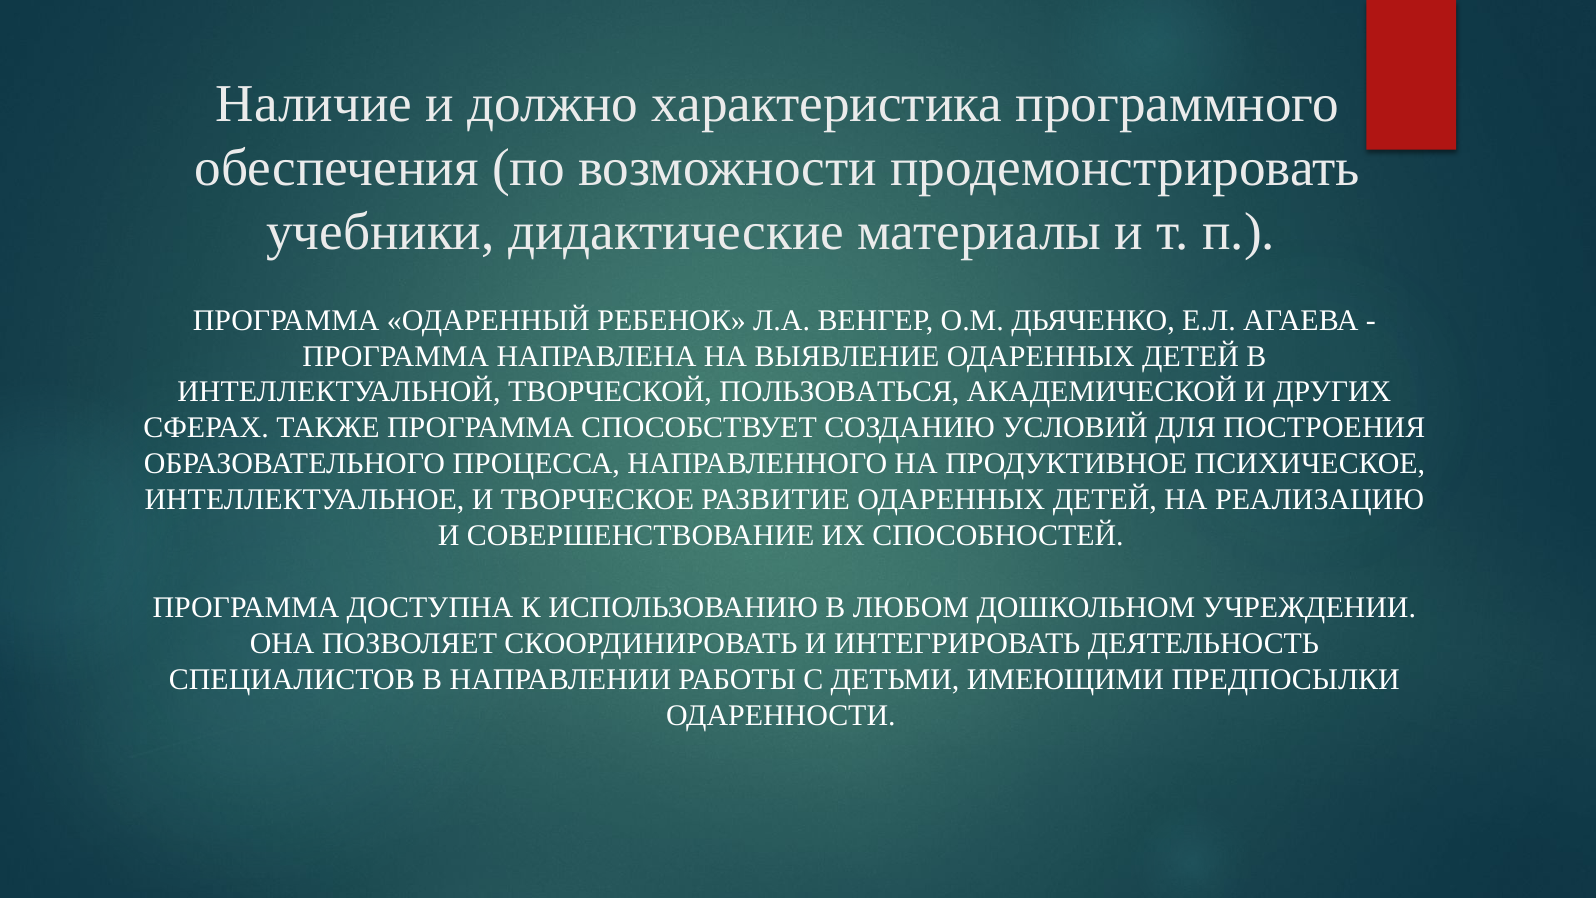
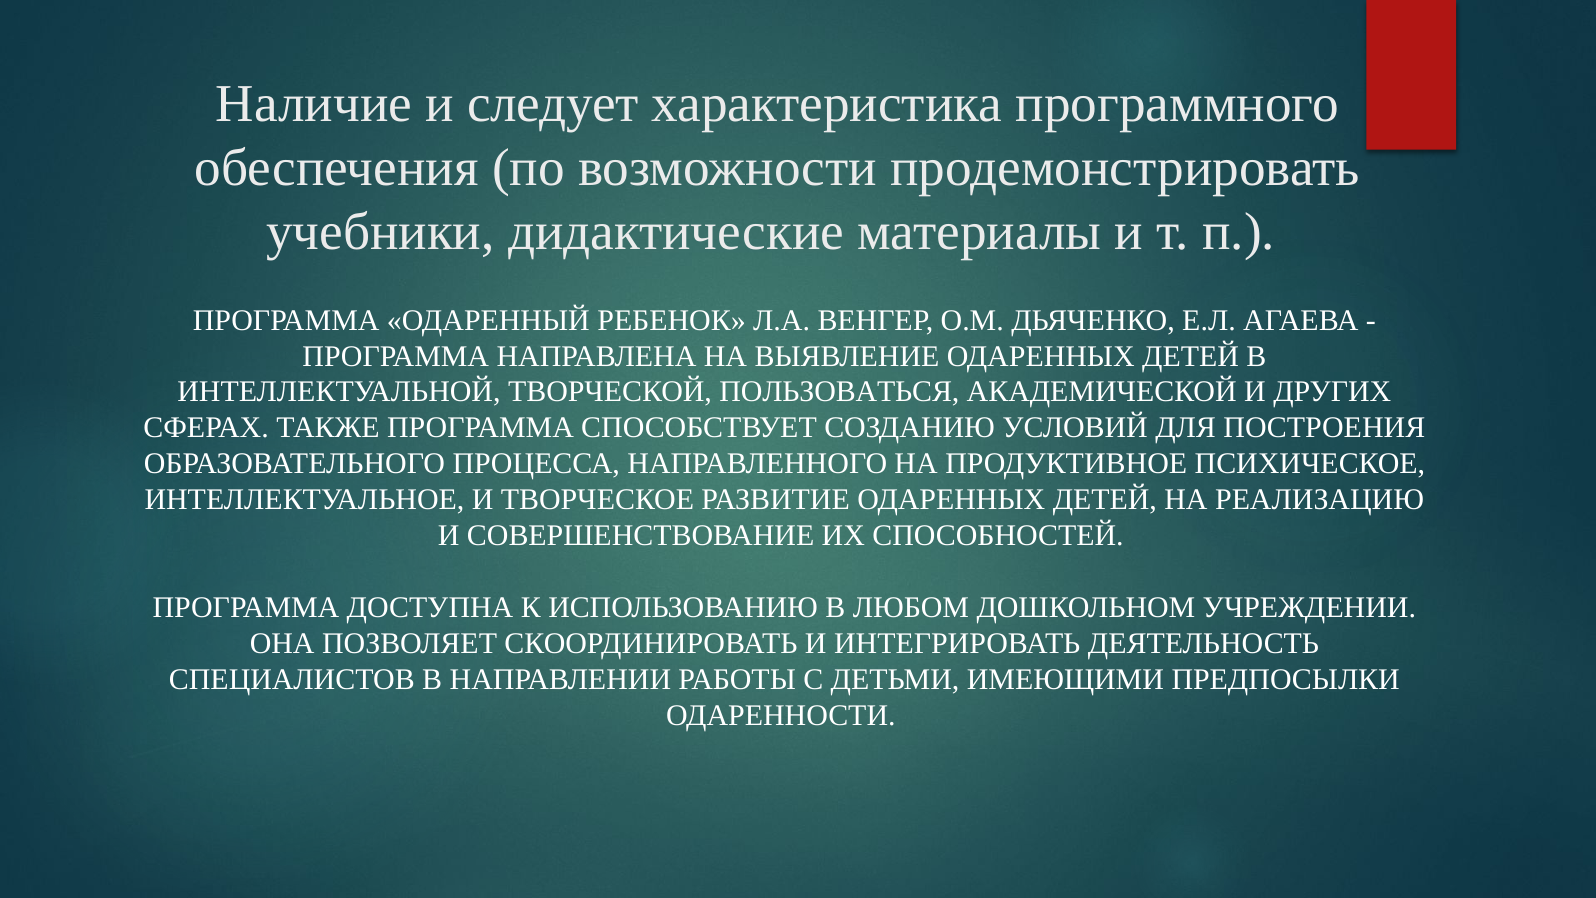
должно: должно -> следует (553, 104)
